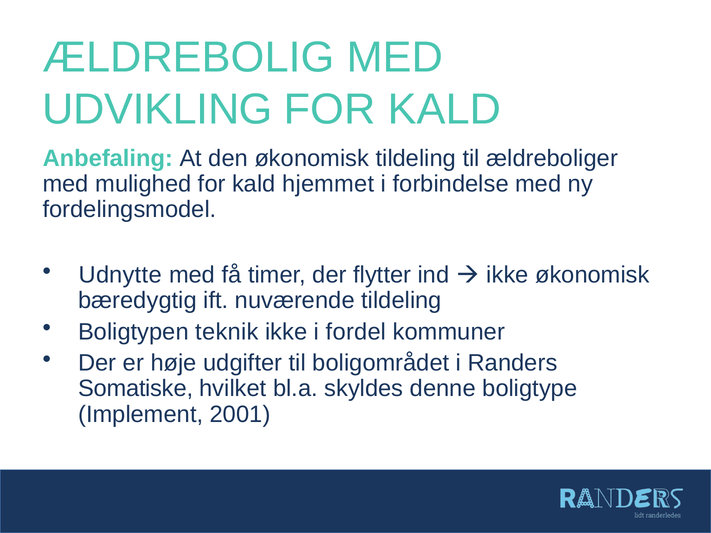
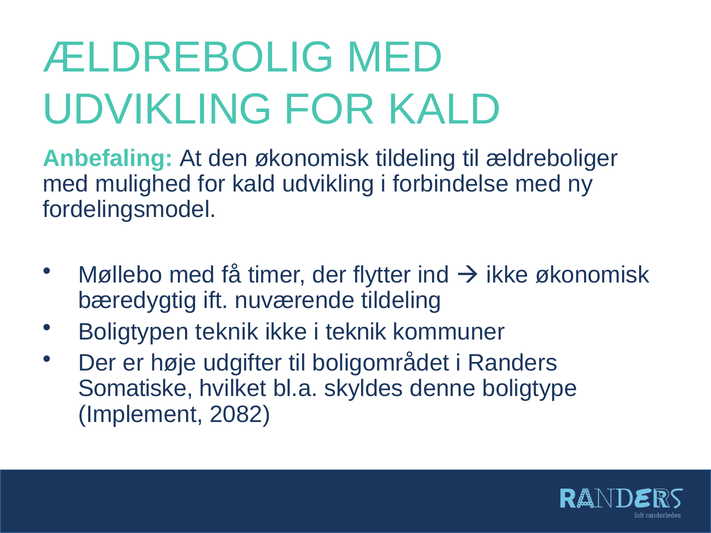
kald hjemmet: hjemmet -> udvikling (328, 184)
Udnytte: Udnytte -> Møllebo (120, 275)
i fordel: fordel -> teknik (356, 332)
2001: 2001 -> 2082 (240, 414)
